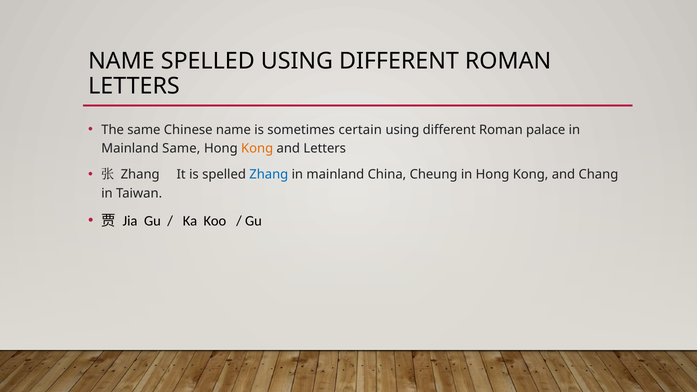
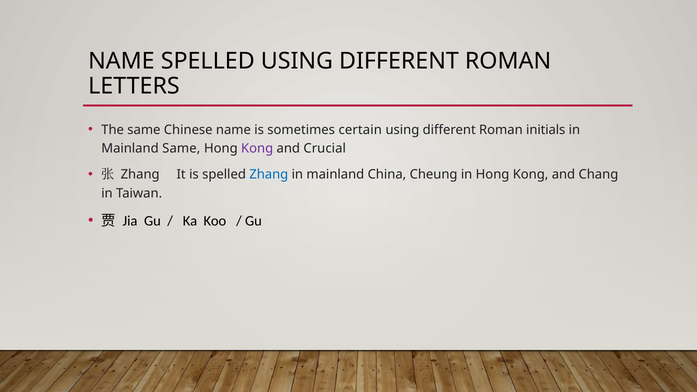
palace: palace -> initials (546, 130)
Kong colour: orange -> purple (257, 149)
and Letters: Letters -> Crucial (325, 149)
